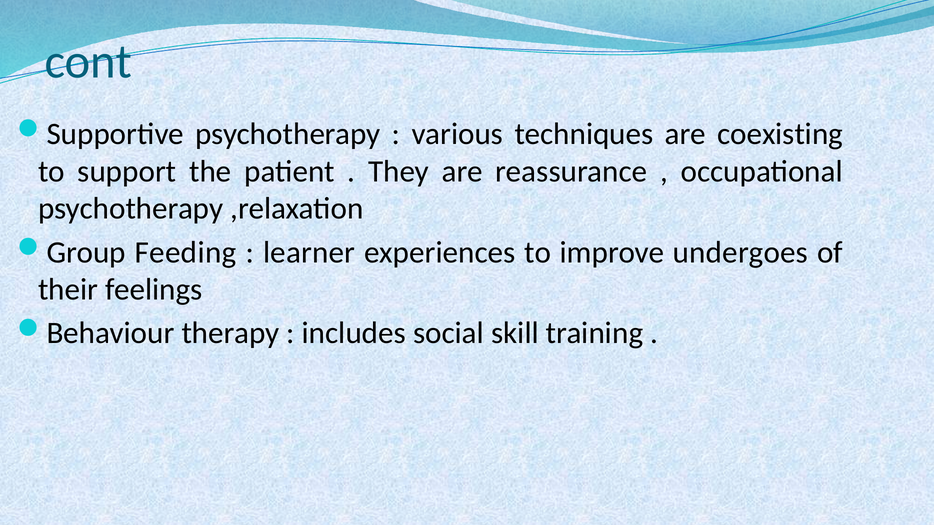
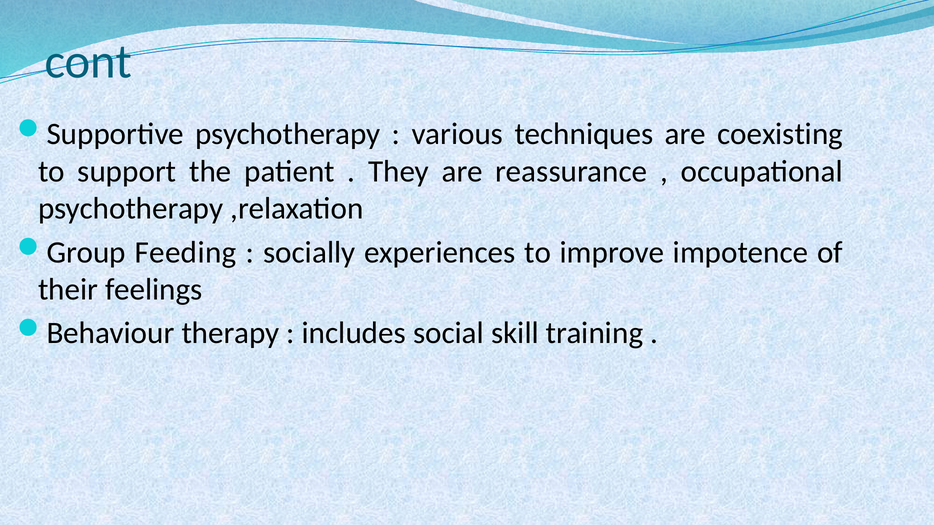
learner: learner -> socially (309, 252)
undergoes: undergoes -> impotence (741, 252)
